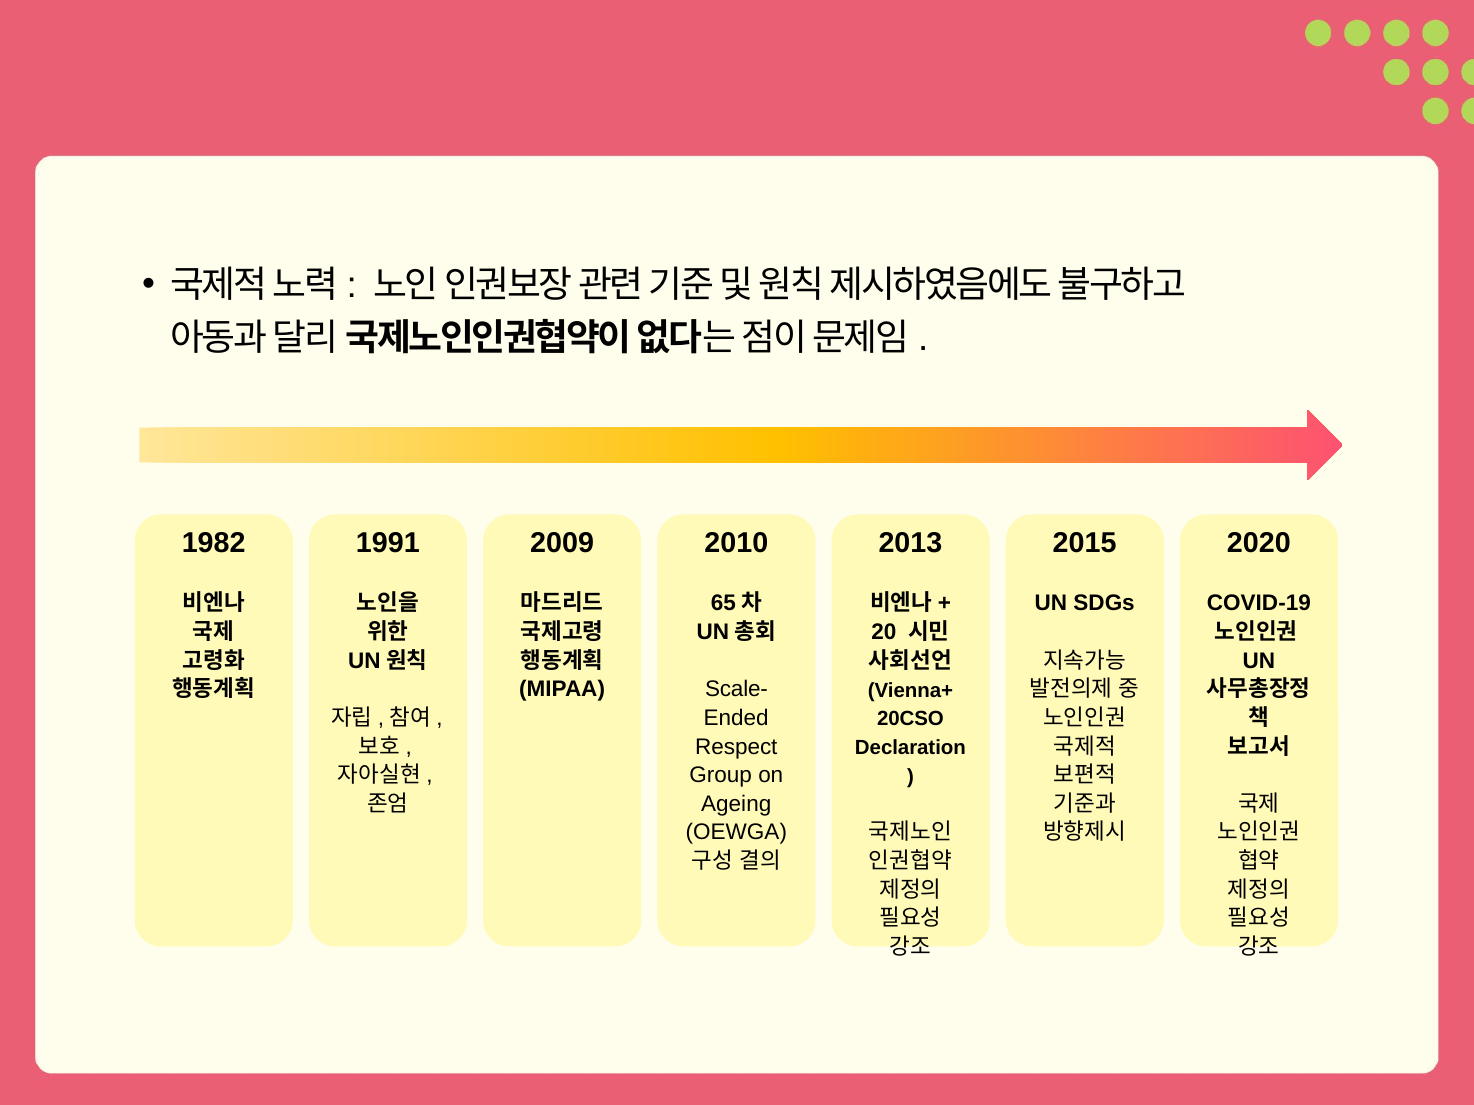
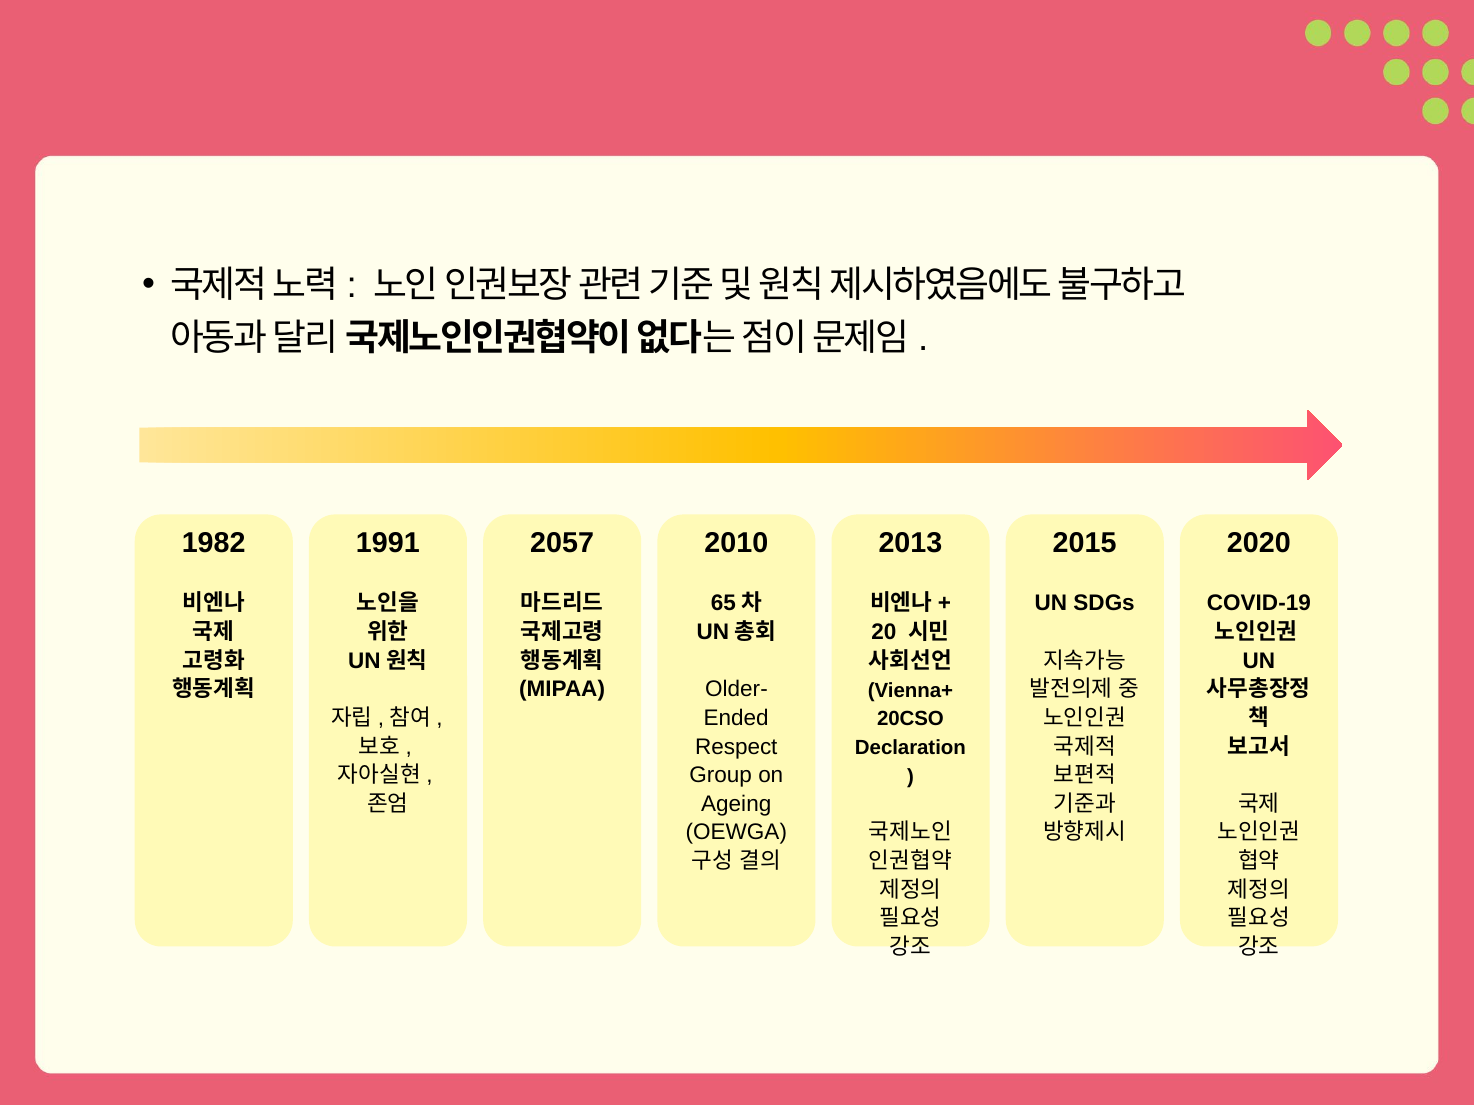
2009: 2009 -> 2057 (562, 543)
Scale-: Scale- -> Older- (736, 690)
